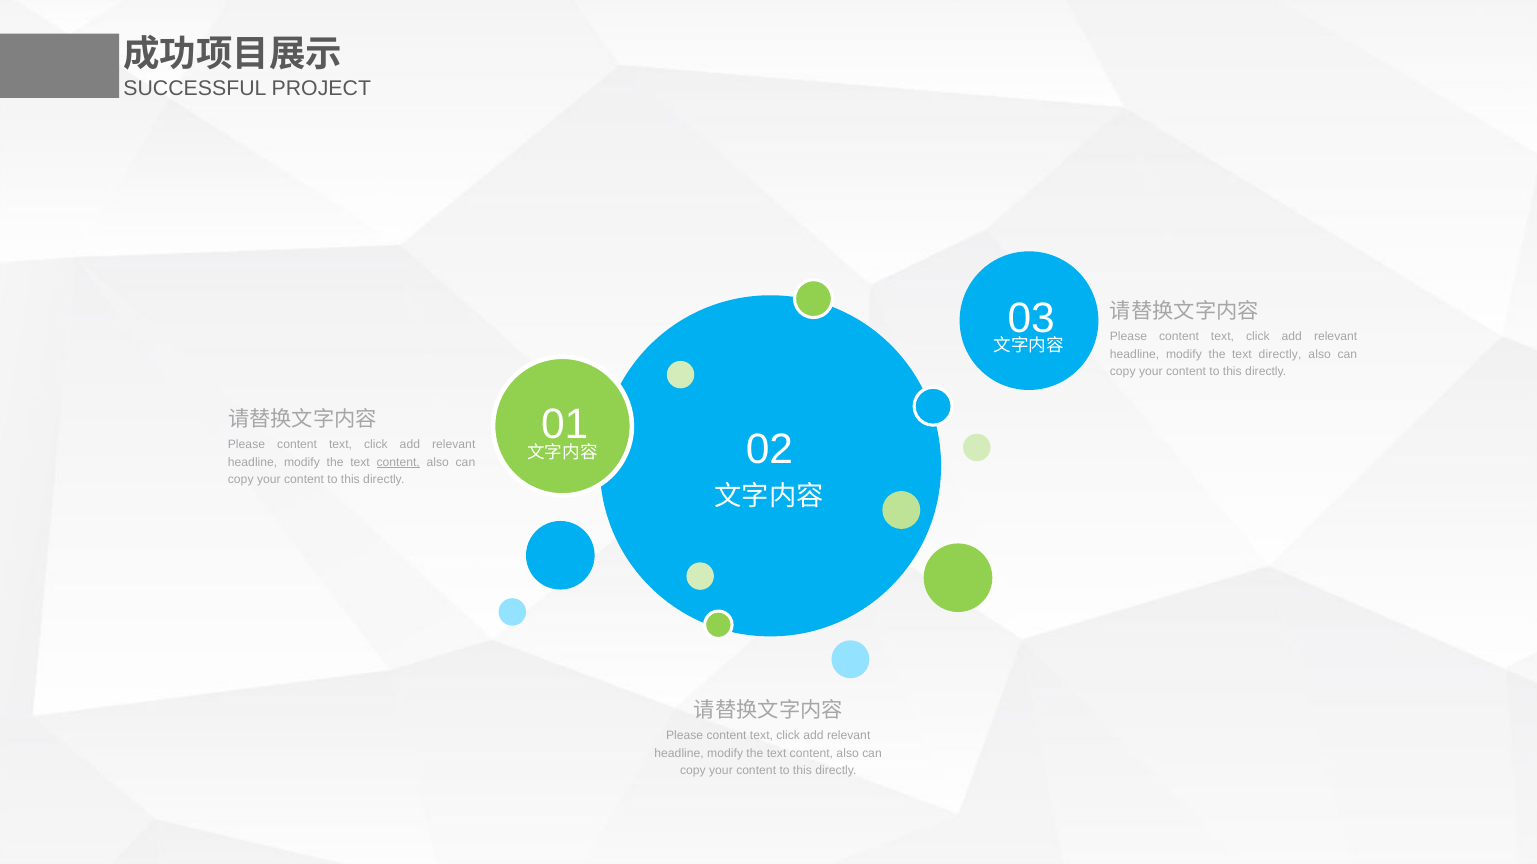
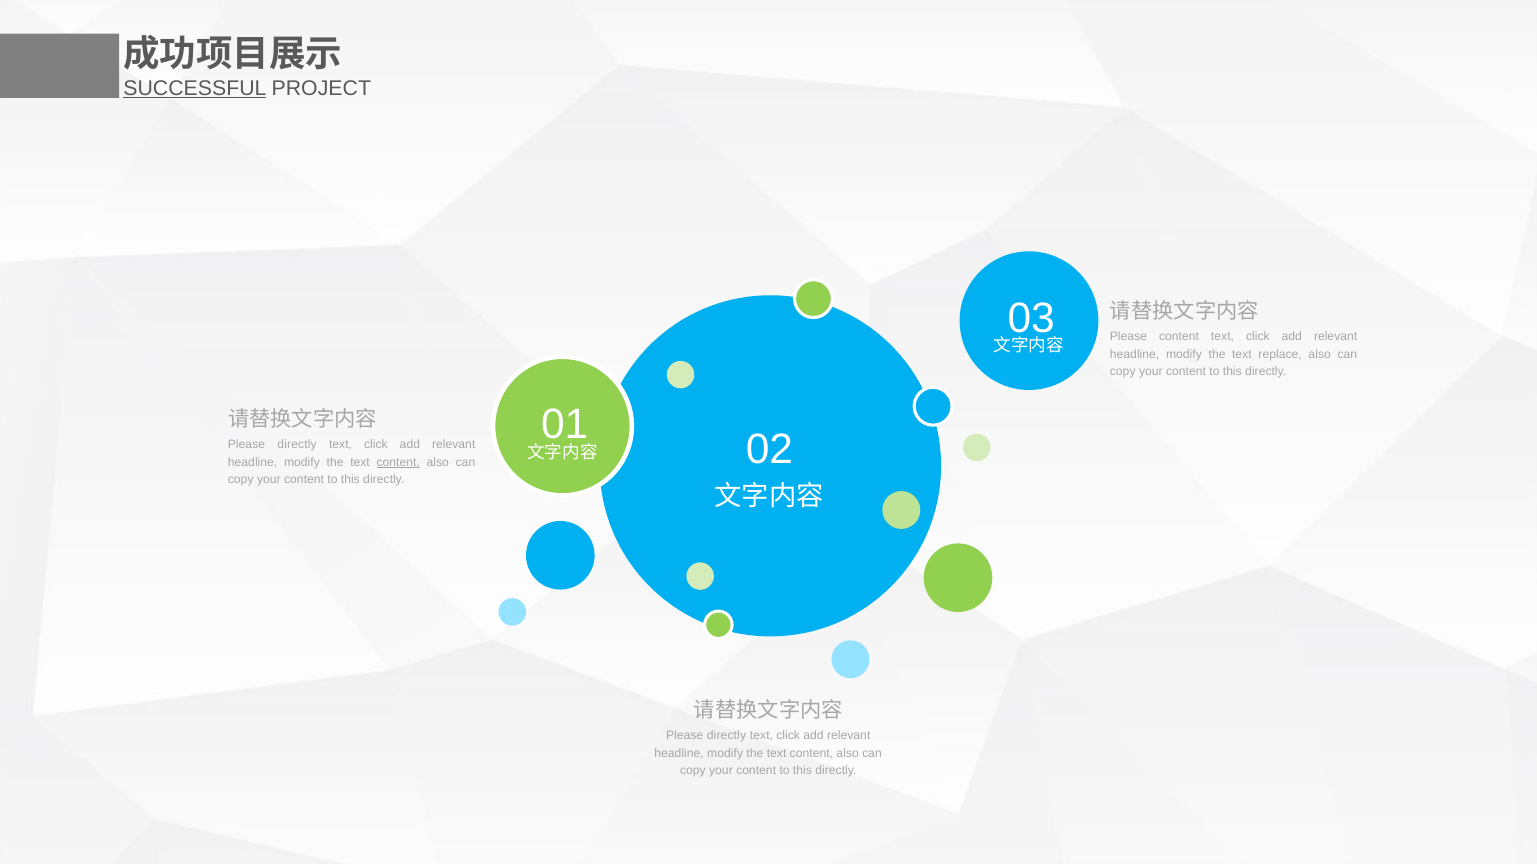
SUCCESSFUL underline: none -> present (195, 89)
text directly: directly -> replace (1280, 355)
content: content -> directly (297, 445)
content: content -> directly (726, 736)
